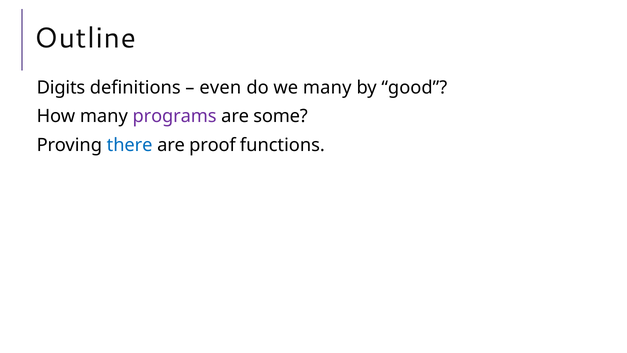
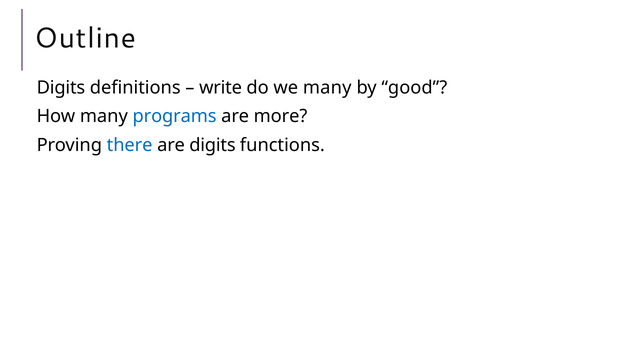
even: even -> write (221, 87)
programs colour: purple -> blue (175, 116)
some: some -> more (280, 116)
are proof: proof -> digits (212, 145)
